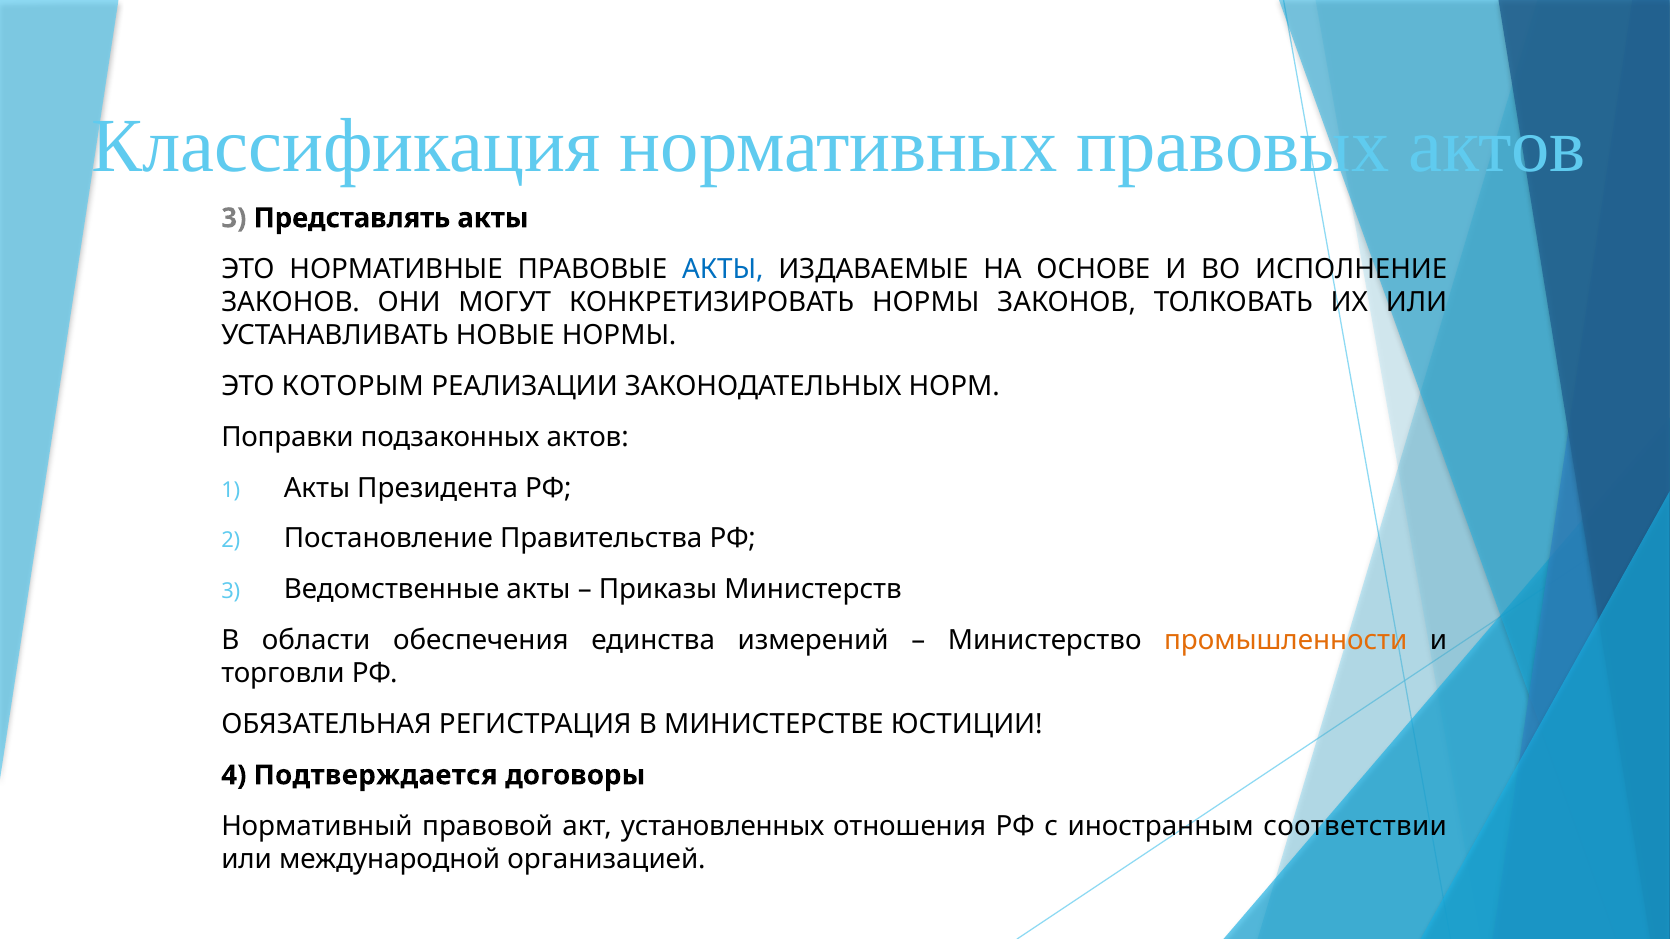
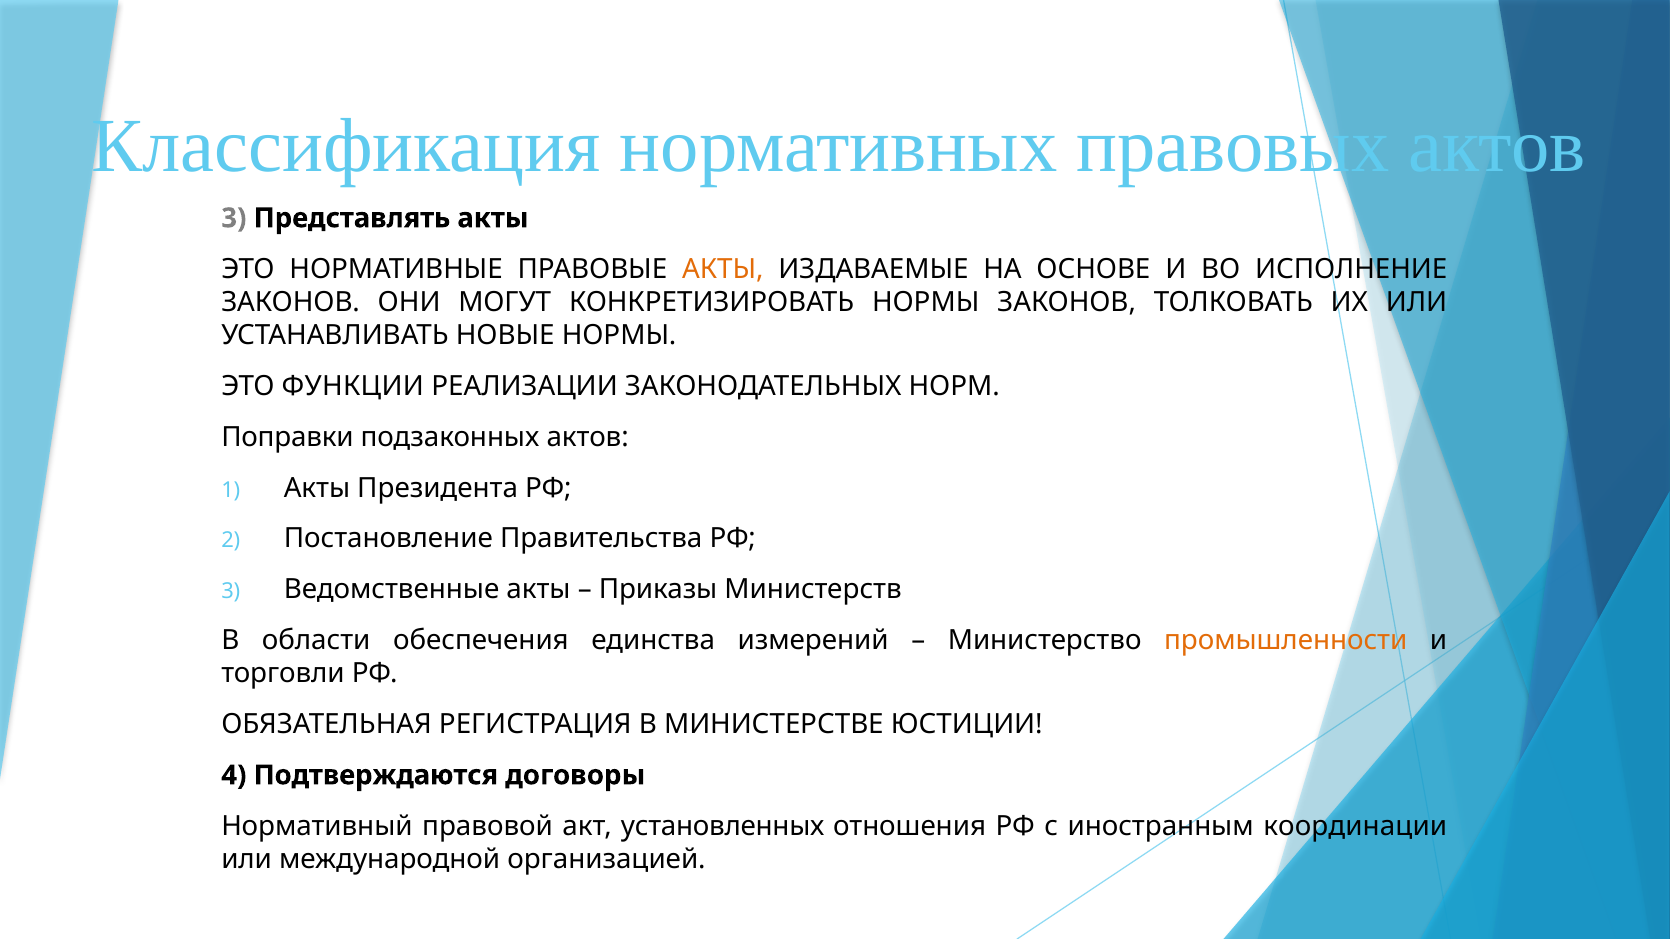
АКТЫ colour: blue -> orange (723, 269)
КОТОРЫМ: КОТОРЫМ -> ФУНКЦИИ (353, 387)
Подтверждается: Подтверждается -> Подтверждаются (376, 776)
соответствии: соответствии -> координации (1355, 826)
